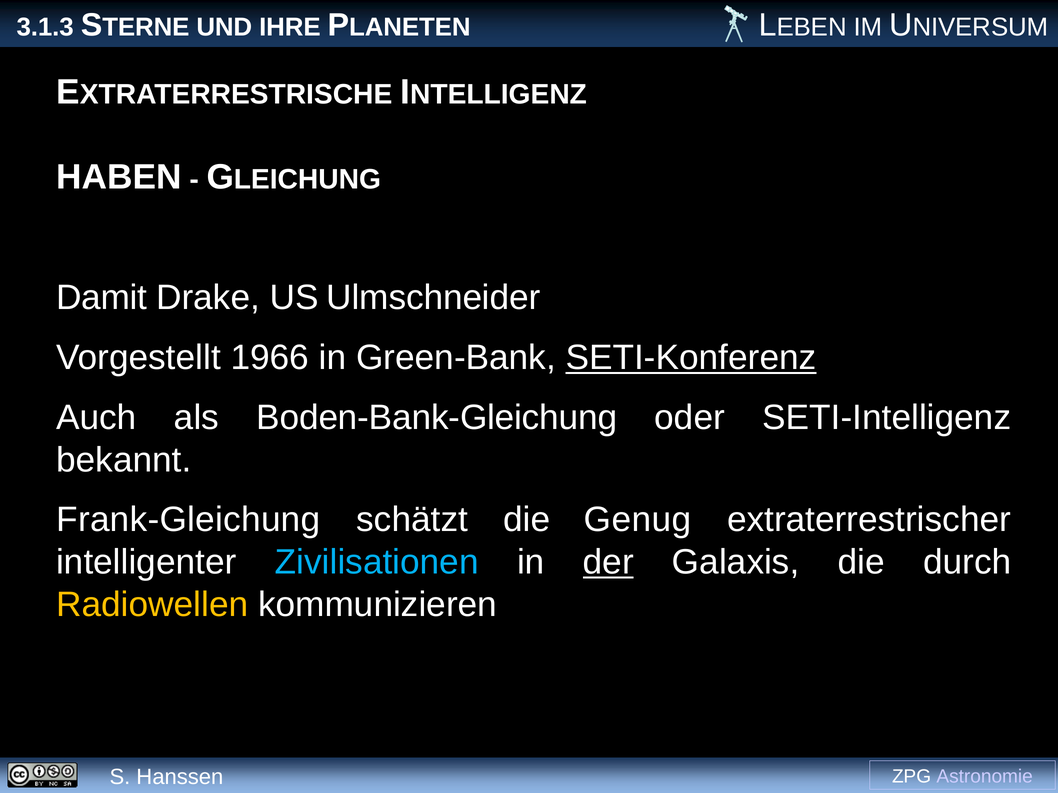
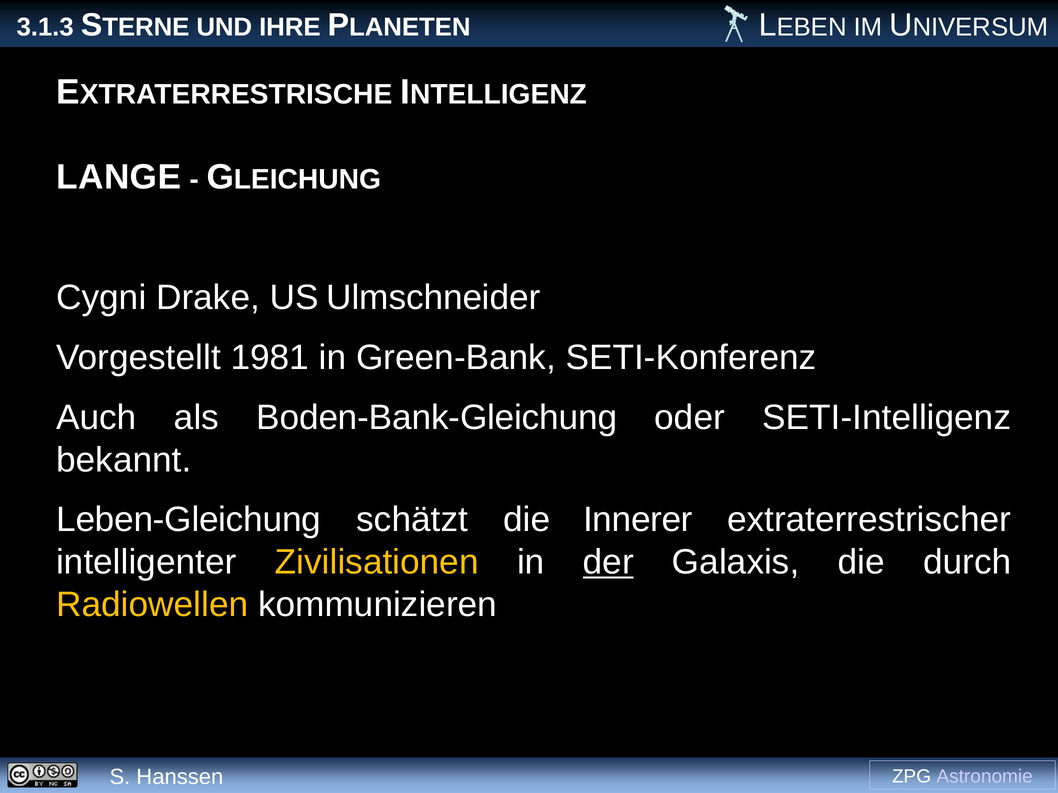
HABEN: HABEN -> LANGE (119, 177)
Damit: Damit -> Cygni (101, 298)
1966: 1966 -> 1981 (270, 358)
SETI-Konferenz underline: present -> none (691, 358)
Frank-Gleichung: Frank-Gleichung -> Leben-Gleichung (189, 520)
Genug: Genug -> Innerer (638, 520)
Zivilisationen colour: light blue -> yellow (377, 563)
